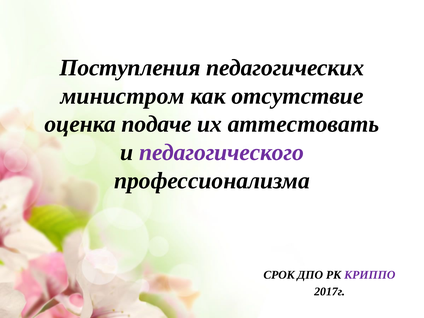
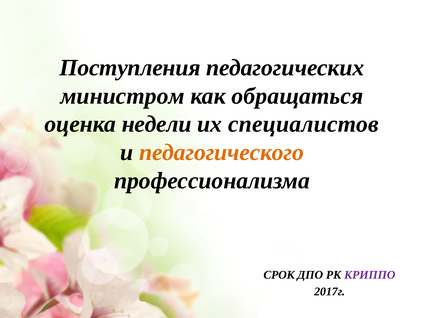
отсутствие: отсутствие -> обращаться (297, 96)
подаче: подаче -> недели (157, 124)
аттестовать: аттестовать -> специалистов (303, 124)
педагогического colour: purple -> orange (221, 152)
